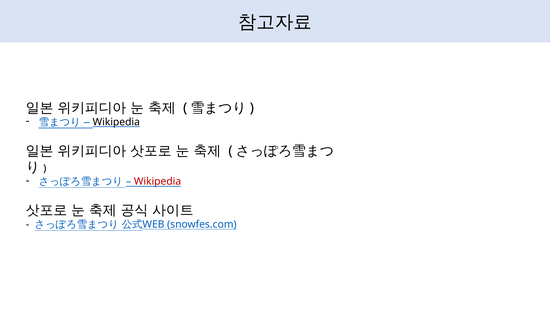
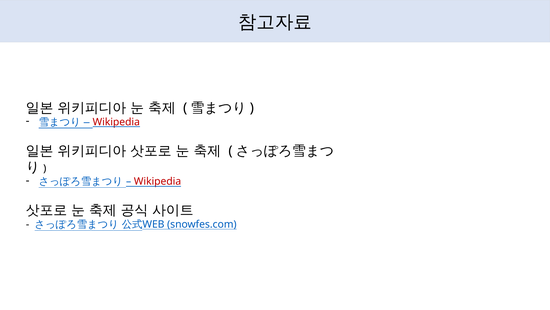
Wikipedia colour: black -> red (116, 122)
